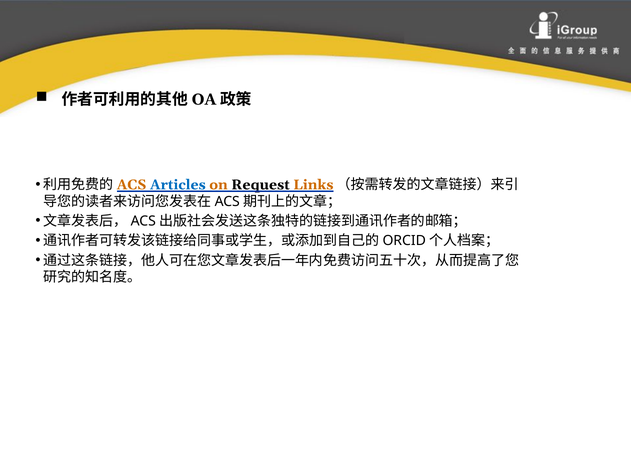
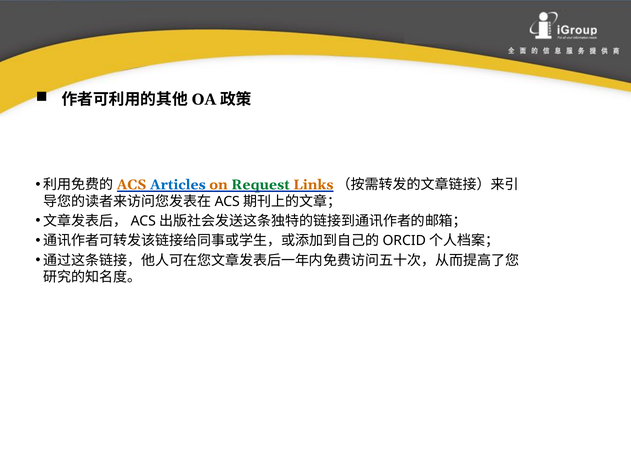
Request colour: black -> green (261, 185)
